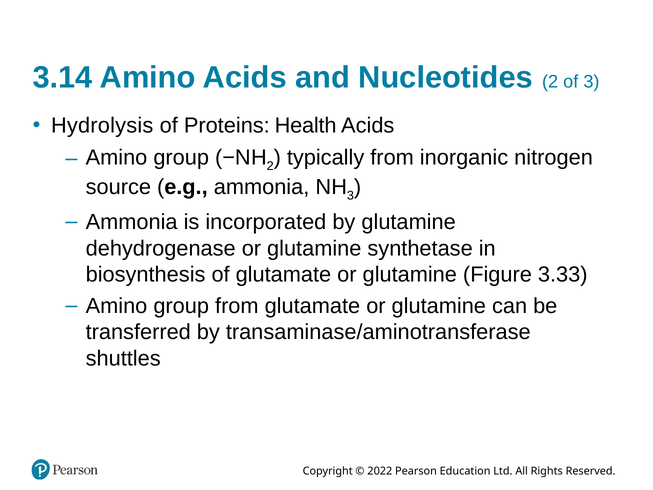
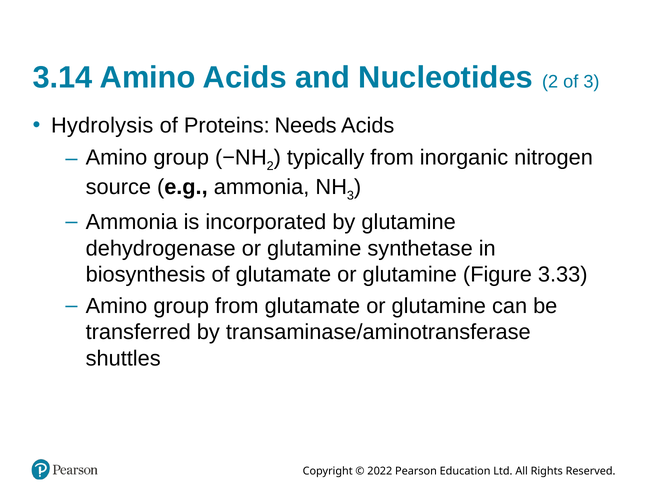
Health: Health -> Needs (306, 126)
